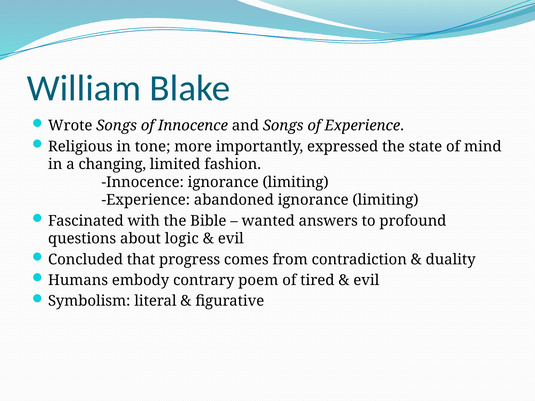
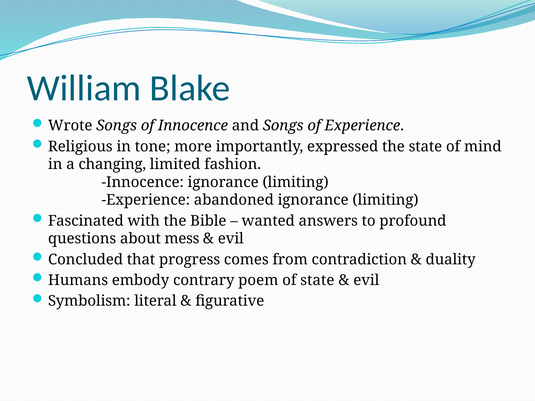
logic: logic -> mess (182, 239)
of tired: tired -> state (317, 280)
